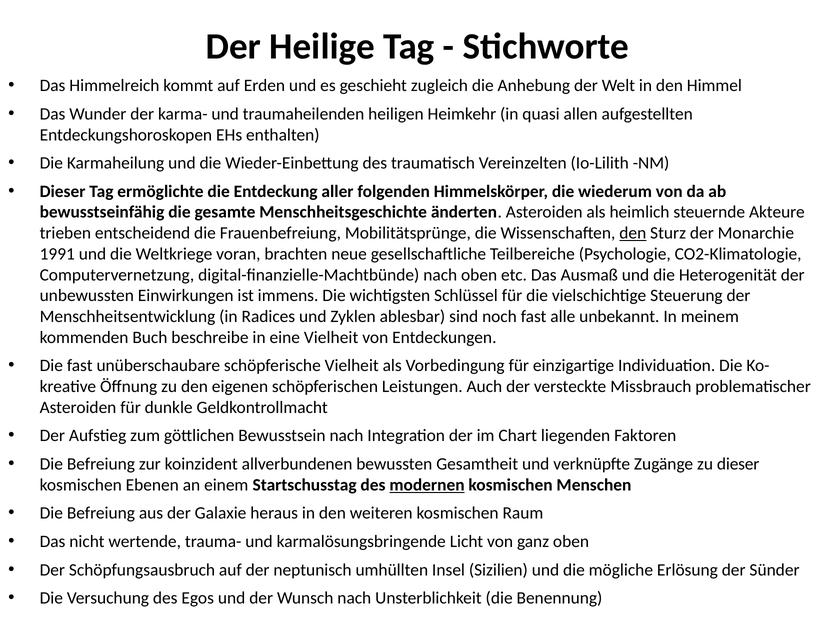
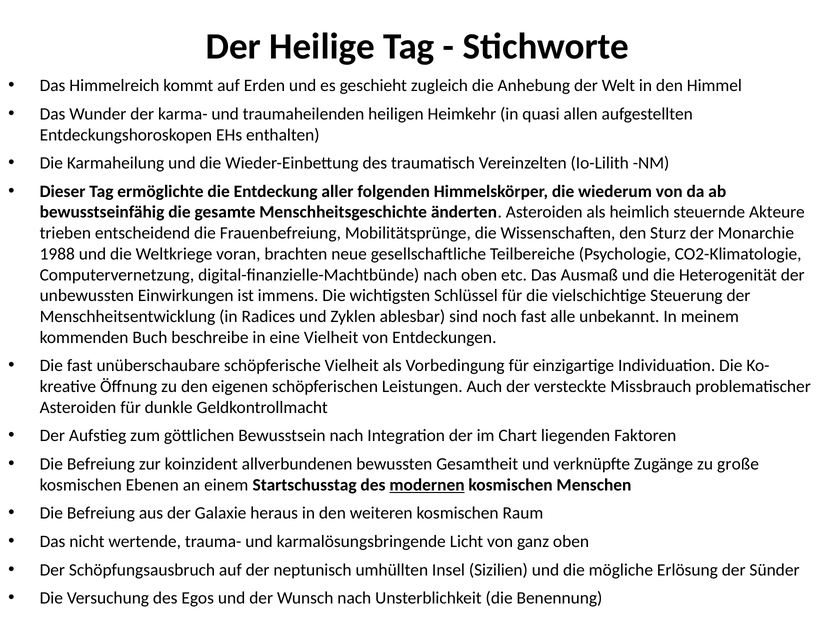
den underline: present -> none (633, 233)
1991: 1991 -> 1988 (57, 254)
zu dieser: dieser -> große (738, 464)
